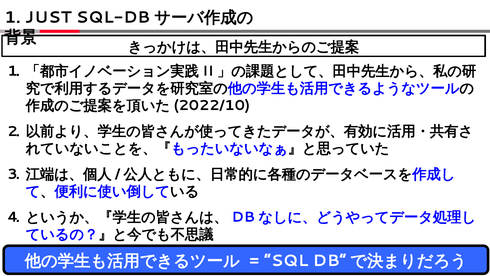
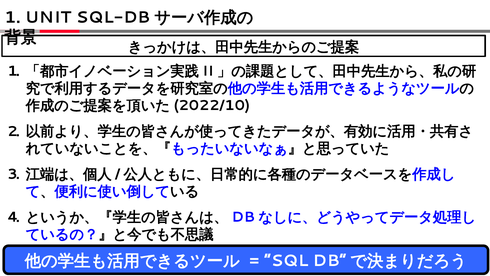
JUST: JUST -> UNIT (48, 17)
